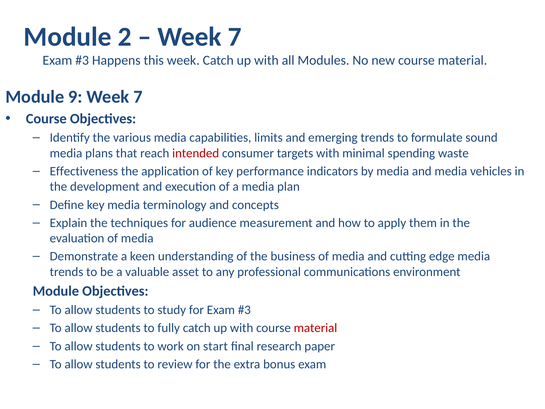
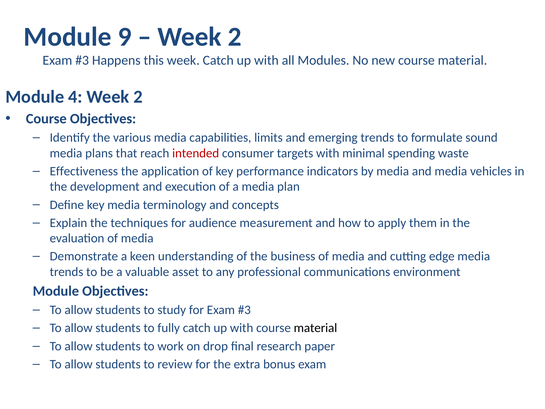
2: 2 -> 9 (125, 37)
7: 7 -> 2 (235, 37)
9: 9 -> 4 (75, 97)
7: 7 -> 2 (138, 97)
material colour: red -> black (315, 328)
start: start -> drop (216, 346)
